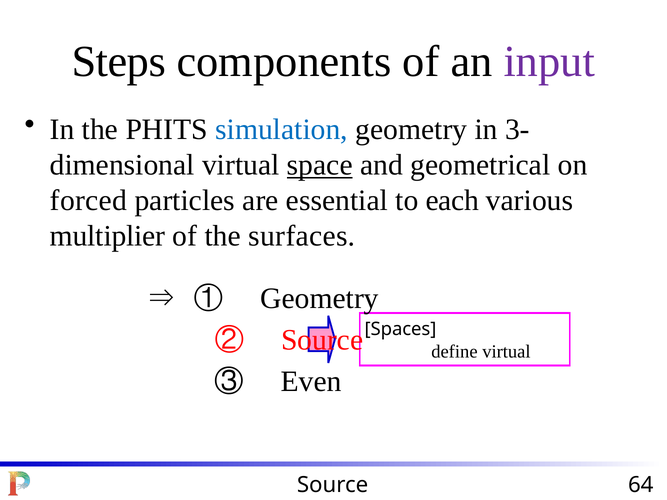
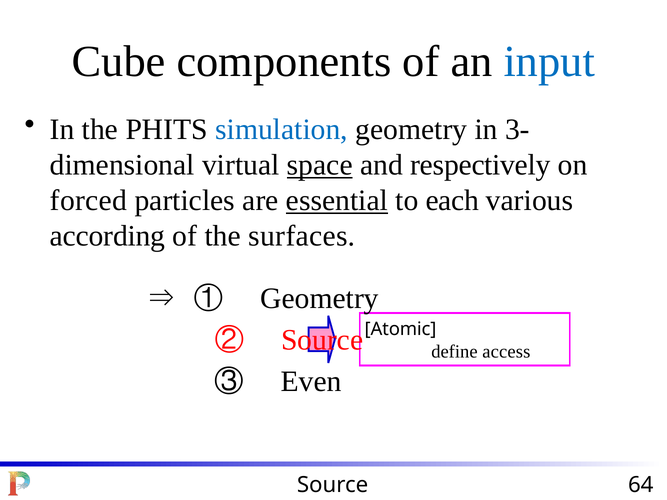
Steps: Steps -> Cube (119, 61)
input colour: purple -> blue (549, 61)
geometrical: geometrical -> respectively (481, 165)
essential underline: none -> present (337, 201)
multiplier: multiplier -> according (108, 236)
Spaces: Spaces -> Atomic (401, 329)
define virtual: virtual -> access (506, 352)
